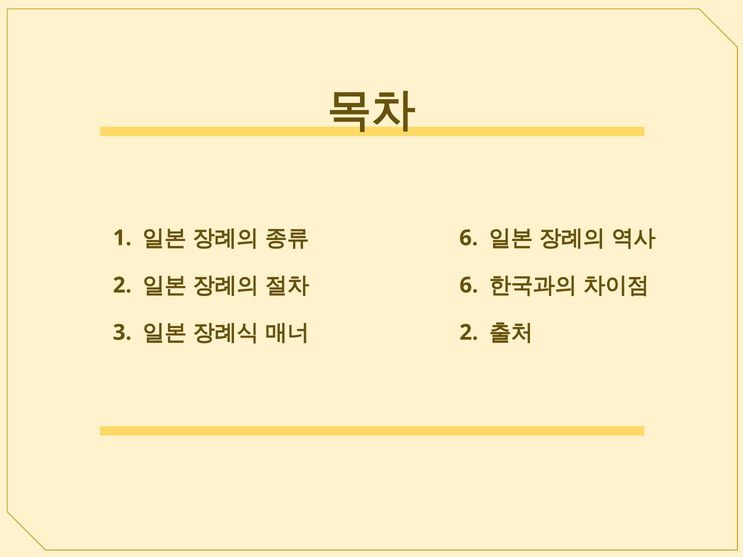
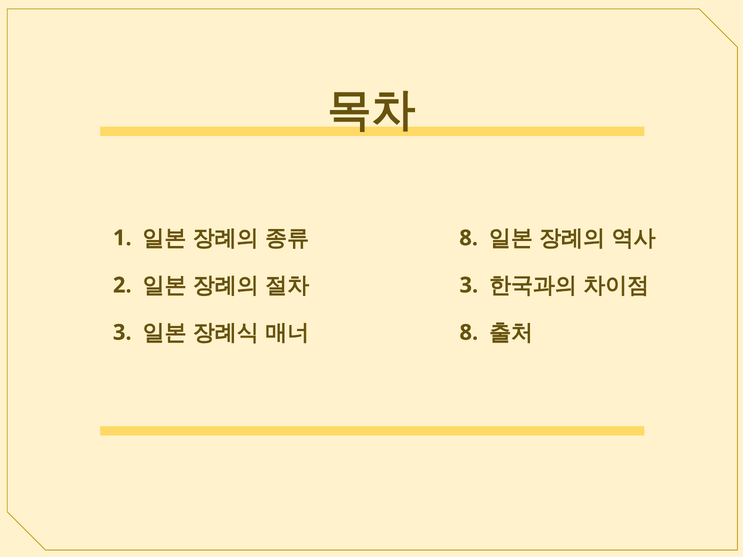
6: 6 -> 8 (469, 238)
6: 6 -> 3 (469, 285)
2: 2 -> 8 (469, 333)
